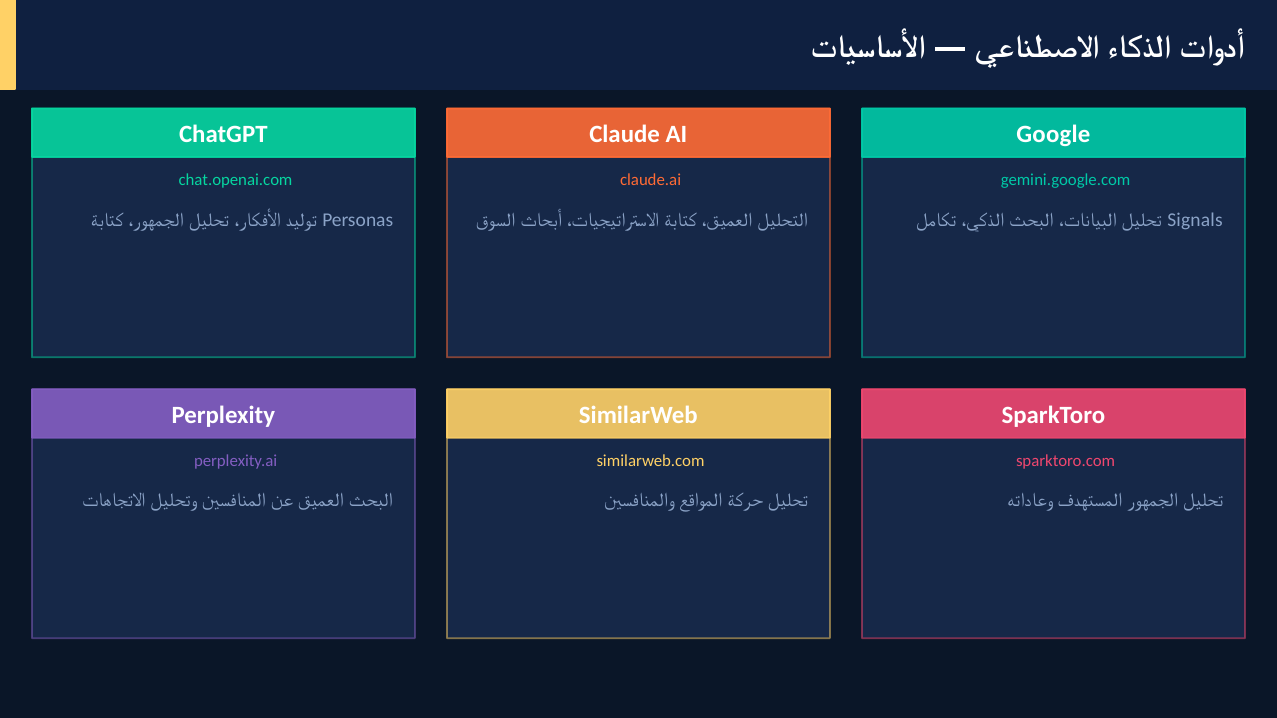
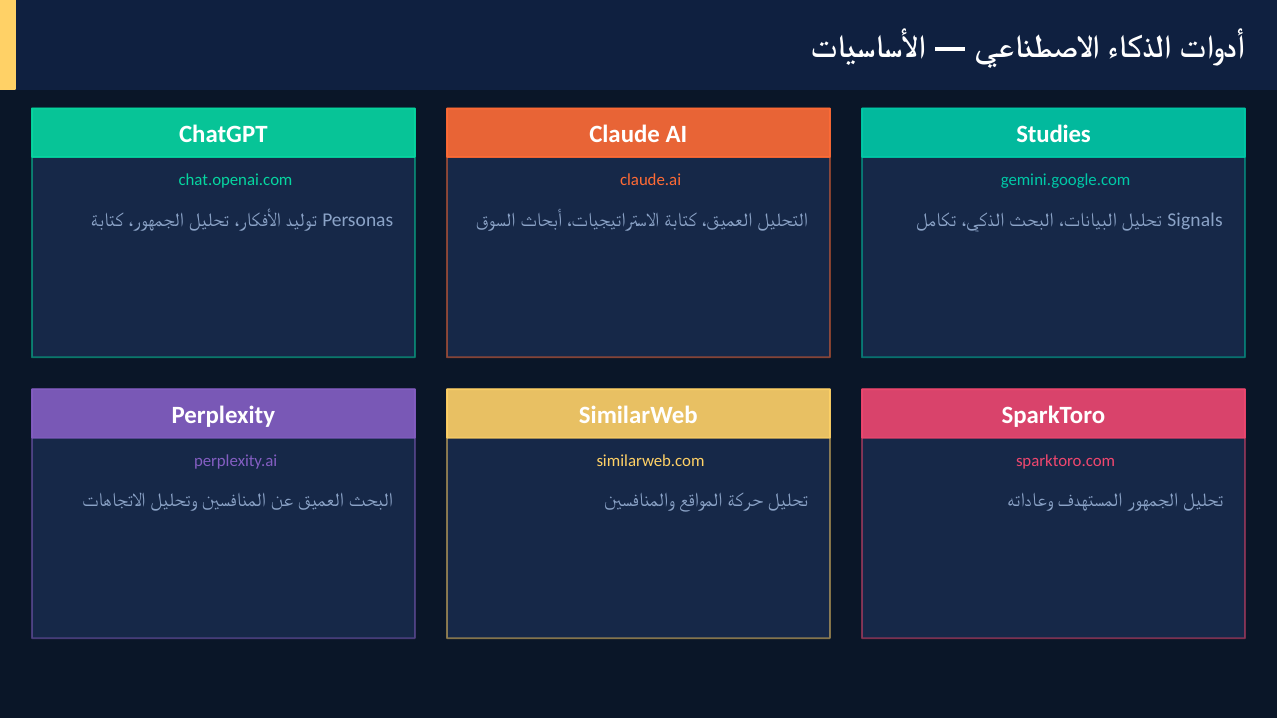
Google: Google -> Studies (1054, 135)
